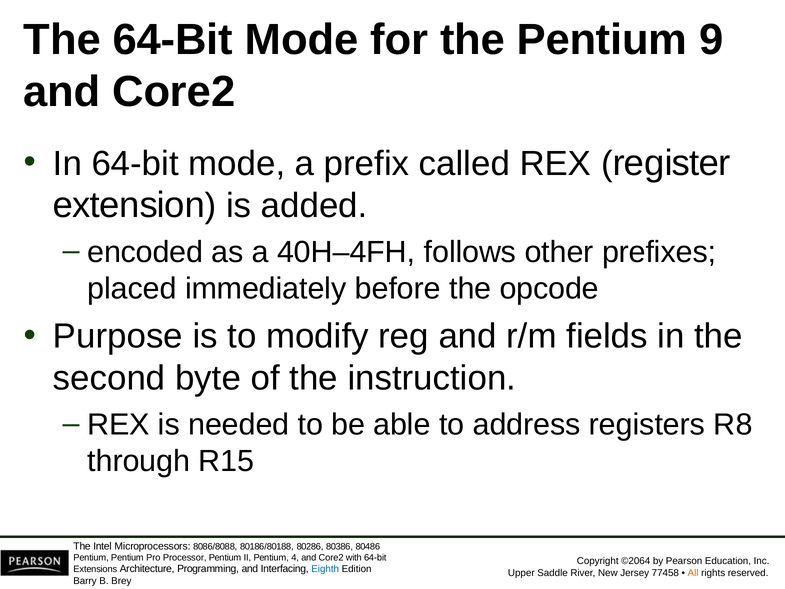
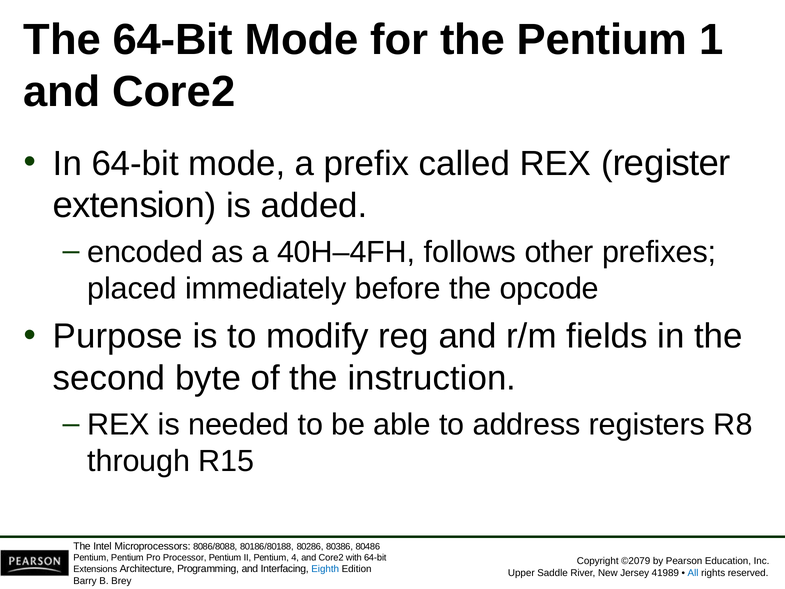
9: 9 -> 1 (711, 40)
©2064: ©2064 -> ©2079 (636, 561)
77458: 77458 -> 41989 (665, 573)
All colour: orange -> blue (693, 573)
